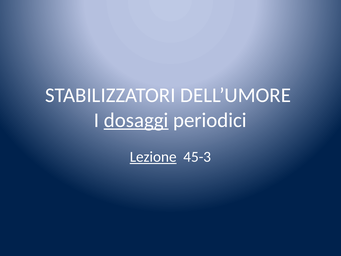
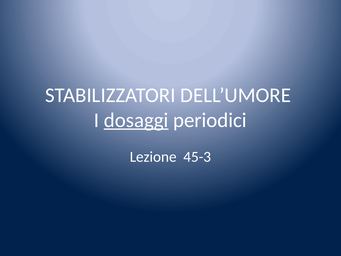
Lezione underline: present -> none (153, 157)
